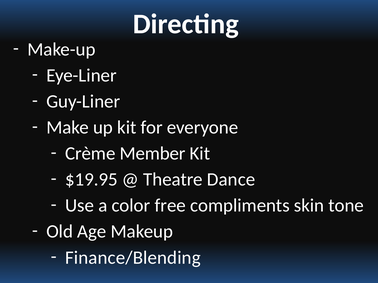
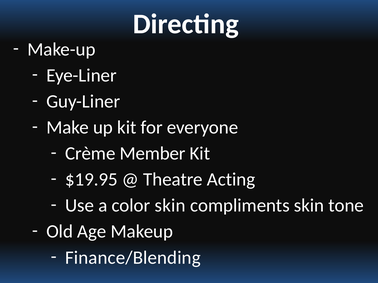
Dance: Dance -> Acting (231, 180)
color free: free -> skin (170, 206)
